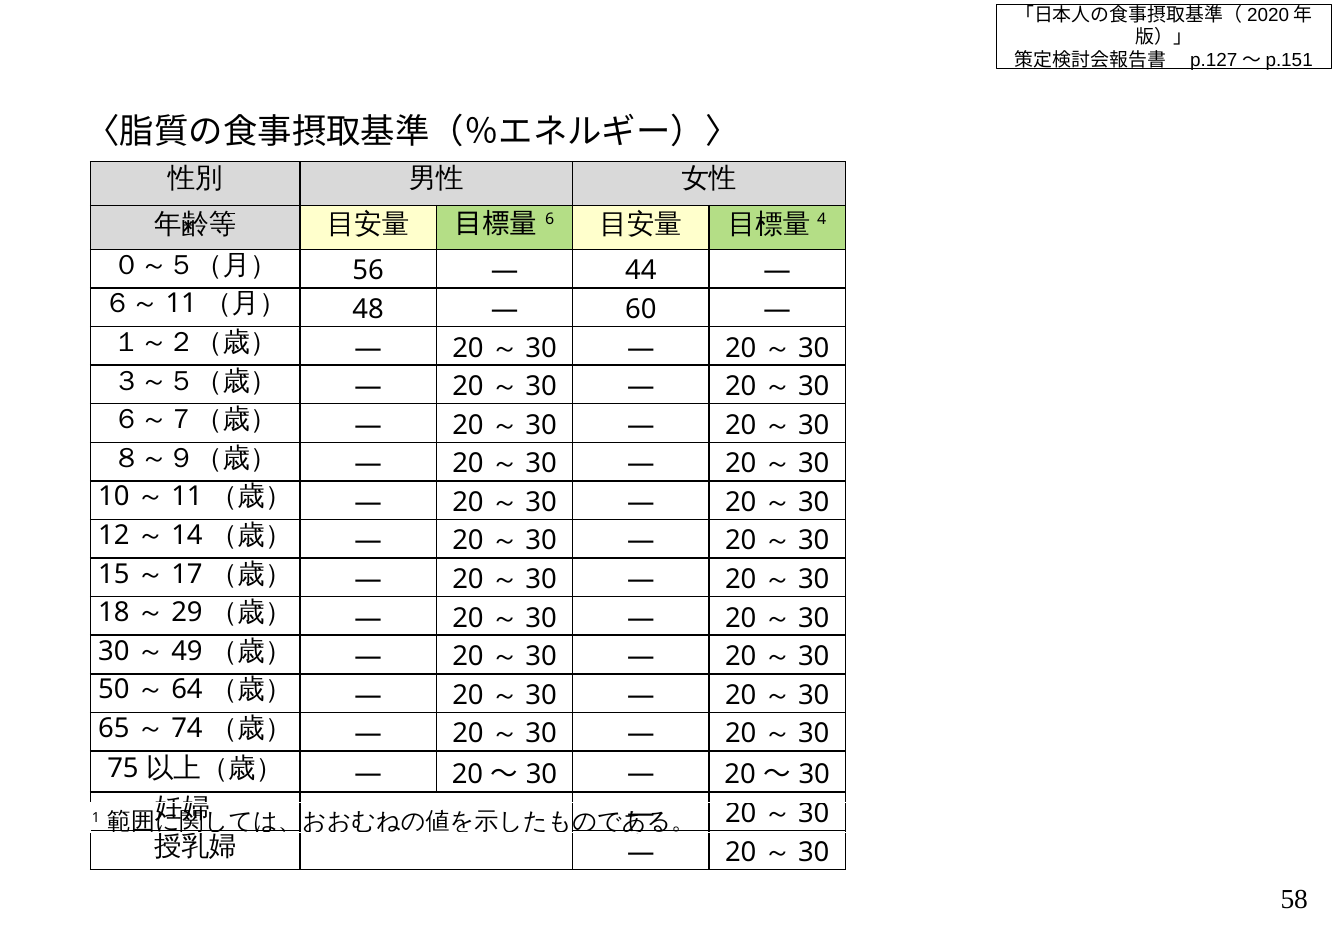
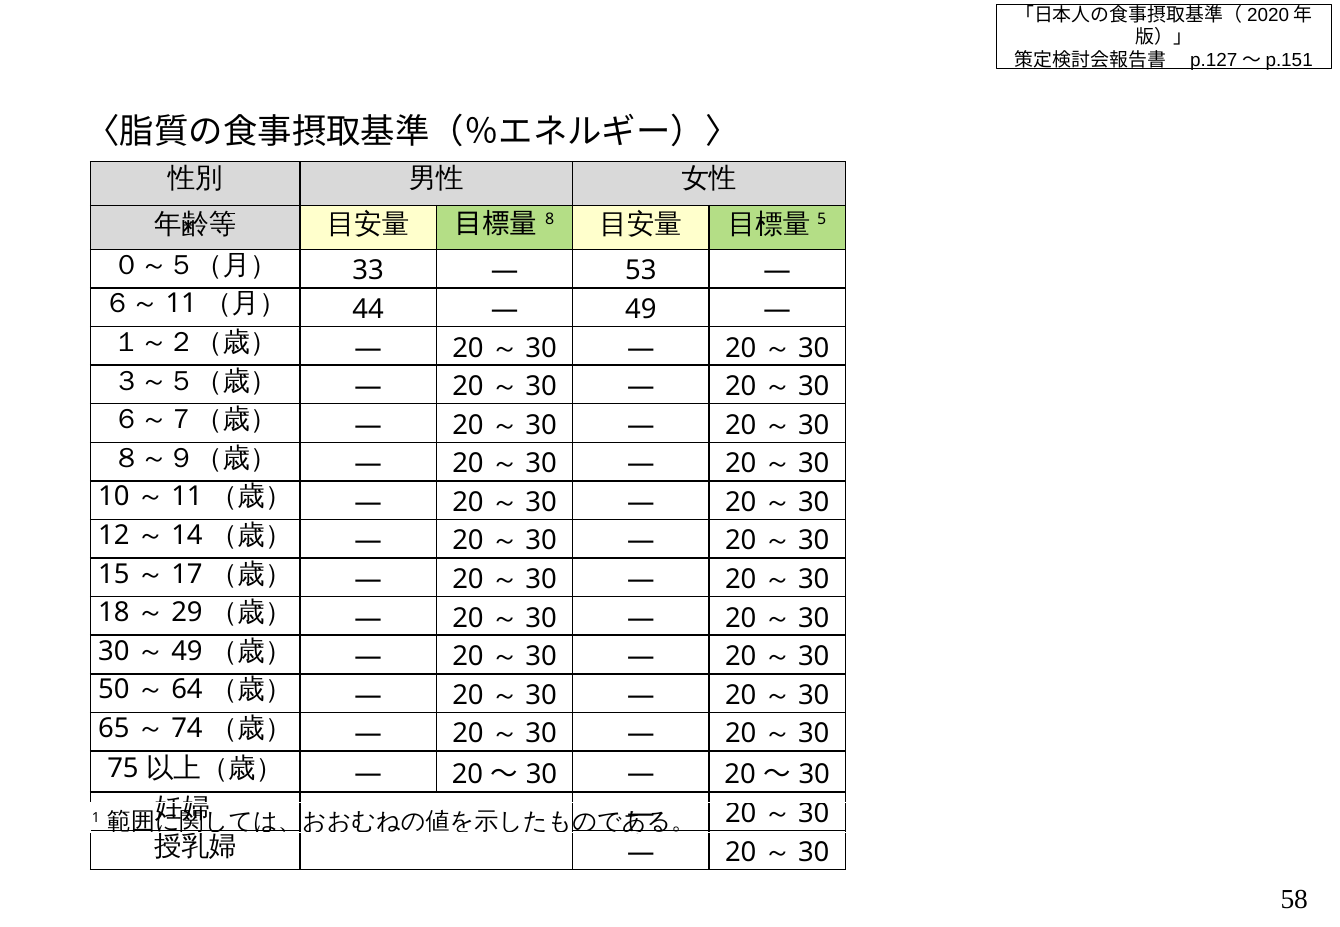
6: 6 -> 8 (550, 220)
4: 4 -> 5 (822, 220)
56: 56 -> 33 (368, 271)
44: 44 -> 53 (641, 271)
48: 48 -> 44 (368, 310)
60: 60 -> 49 (641, 310)
